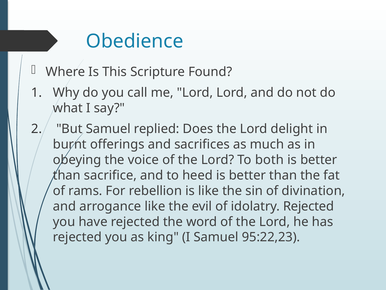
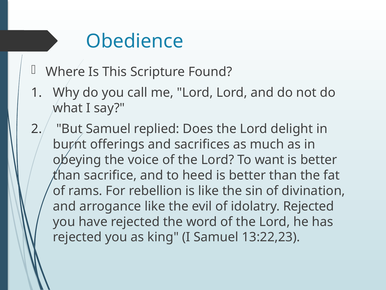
both: both -> want (270, 160)
95:22,23: 95:22,23 -> 13:22,23 (271, 237)
